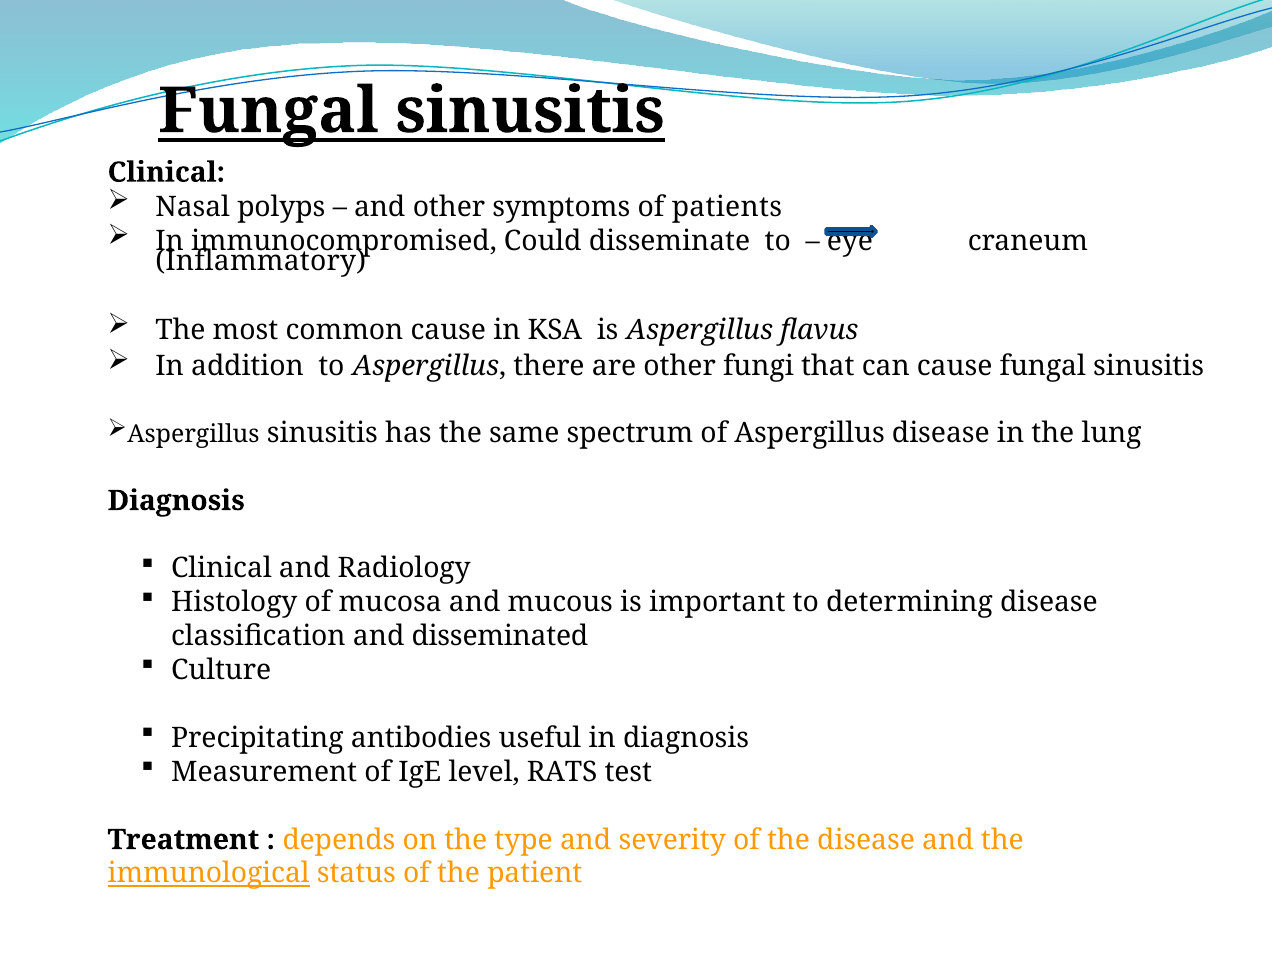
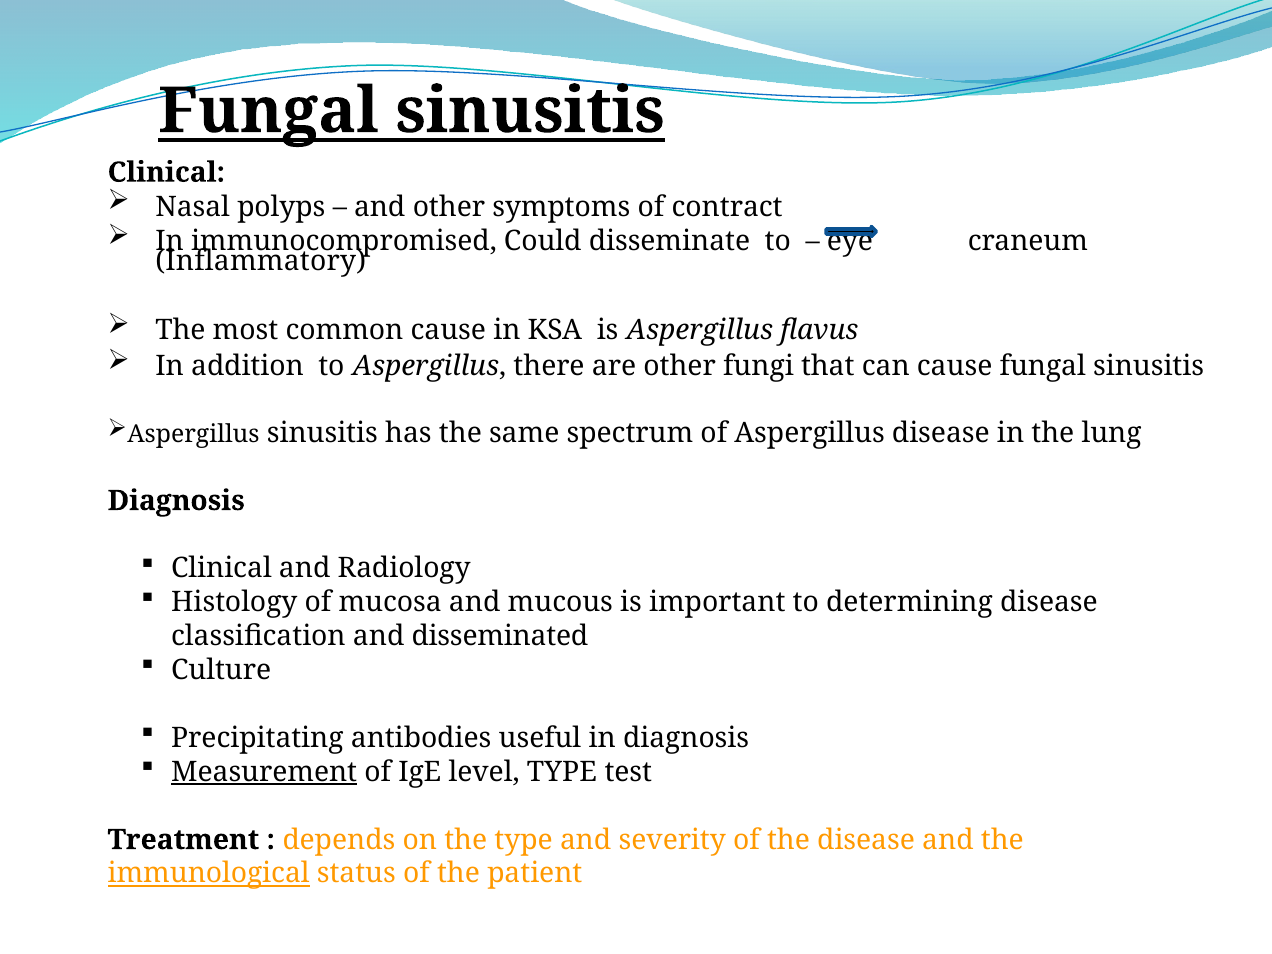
patients: patients -> contract (727, 207)
Measurement underline: none -> present (264, 772)
level RATS: RATS -> TYPE (562, 772)
